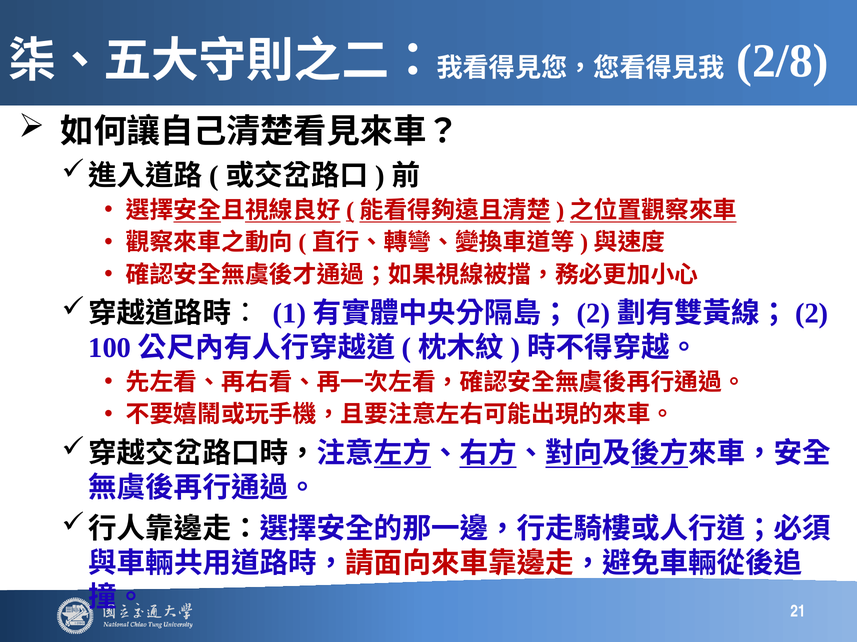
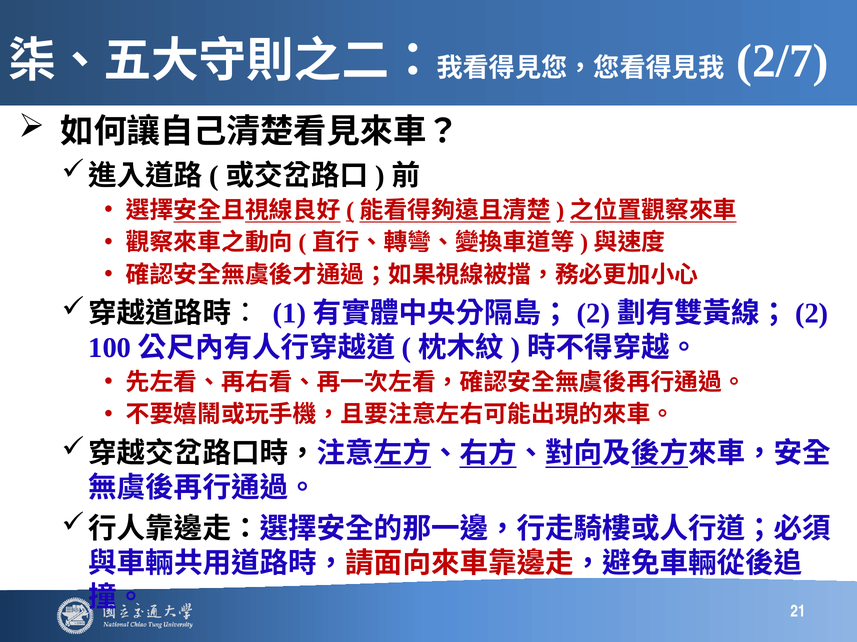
2/8: 2/8 -> 2/7 (782, 61)
